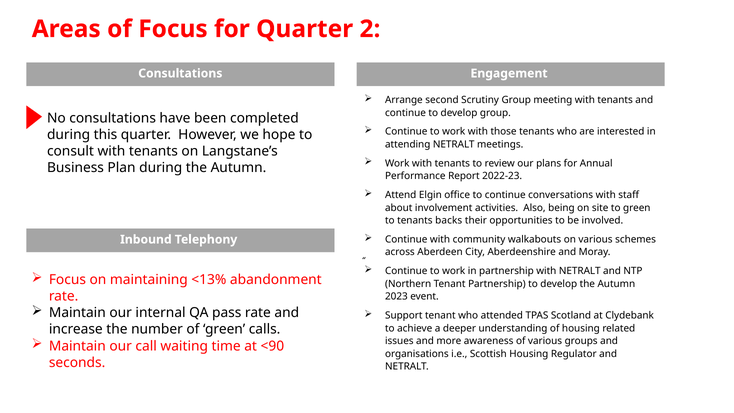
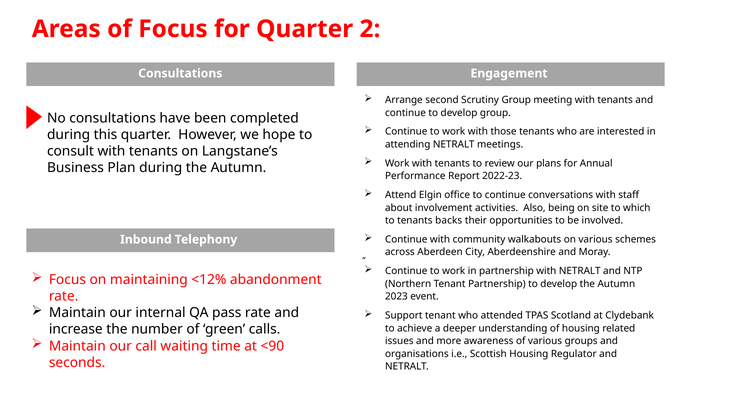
to green: green -> which (637, 208)
<13%: <13% -> <12% (209, 280)
